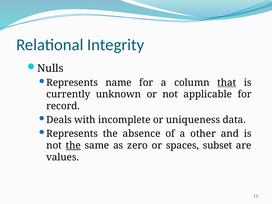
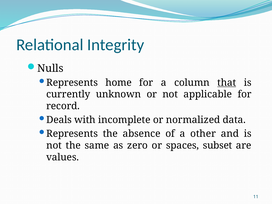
name: name -> home (119, 83)
uniqueness: uniqueness -> normalized (193, 120)
the underline: present -> none (73, 145)
